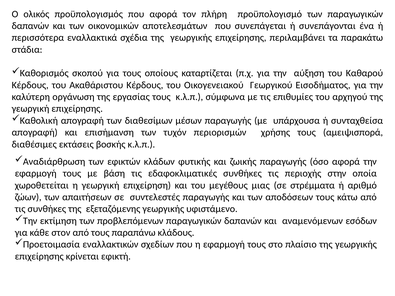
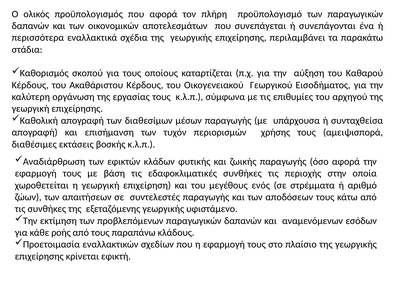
μιας: μιας -> ενός (261, 185)
στον: στον -> ροής (61, 233)
